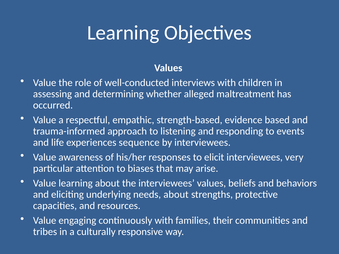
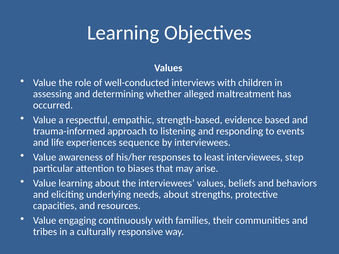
elicit: elicit -> least (214, 157)
very: very -> step (294, 157)
